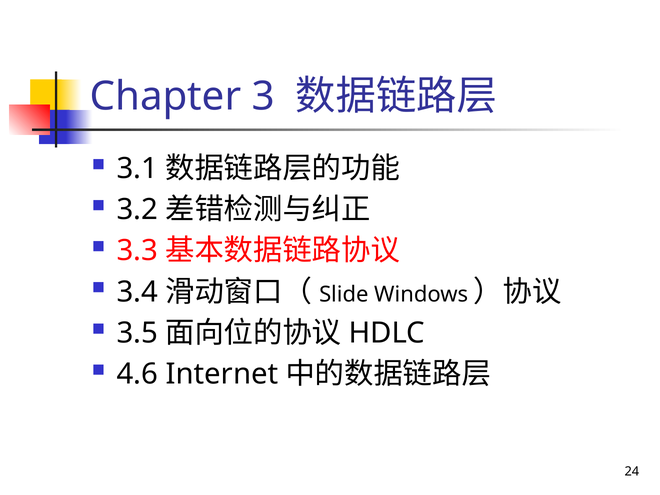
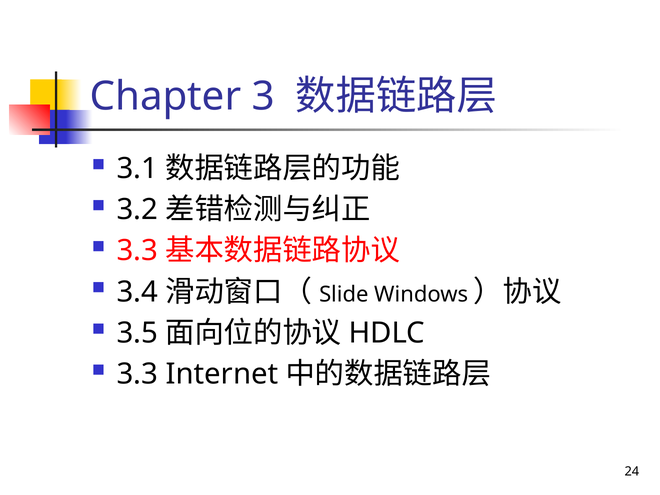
4.6: 4.6 -> 3.3 (137, 374)
